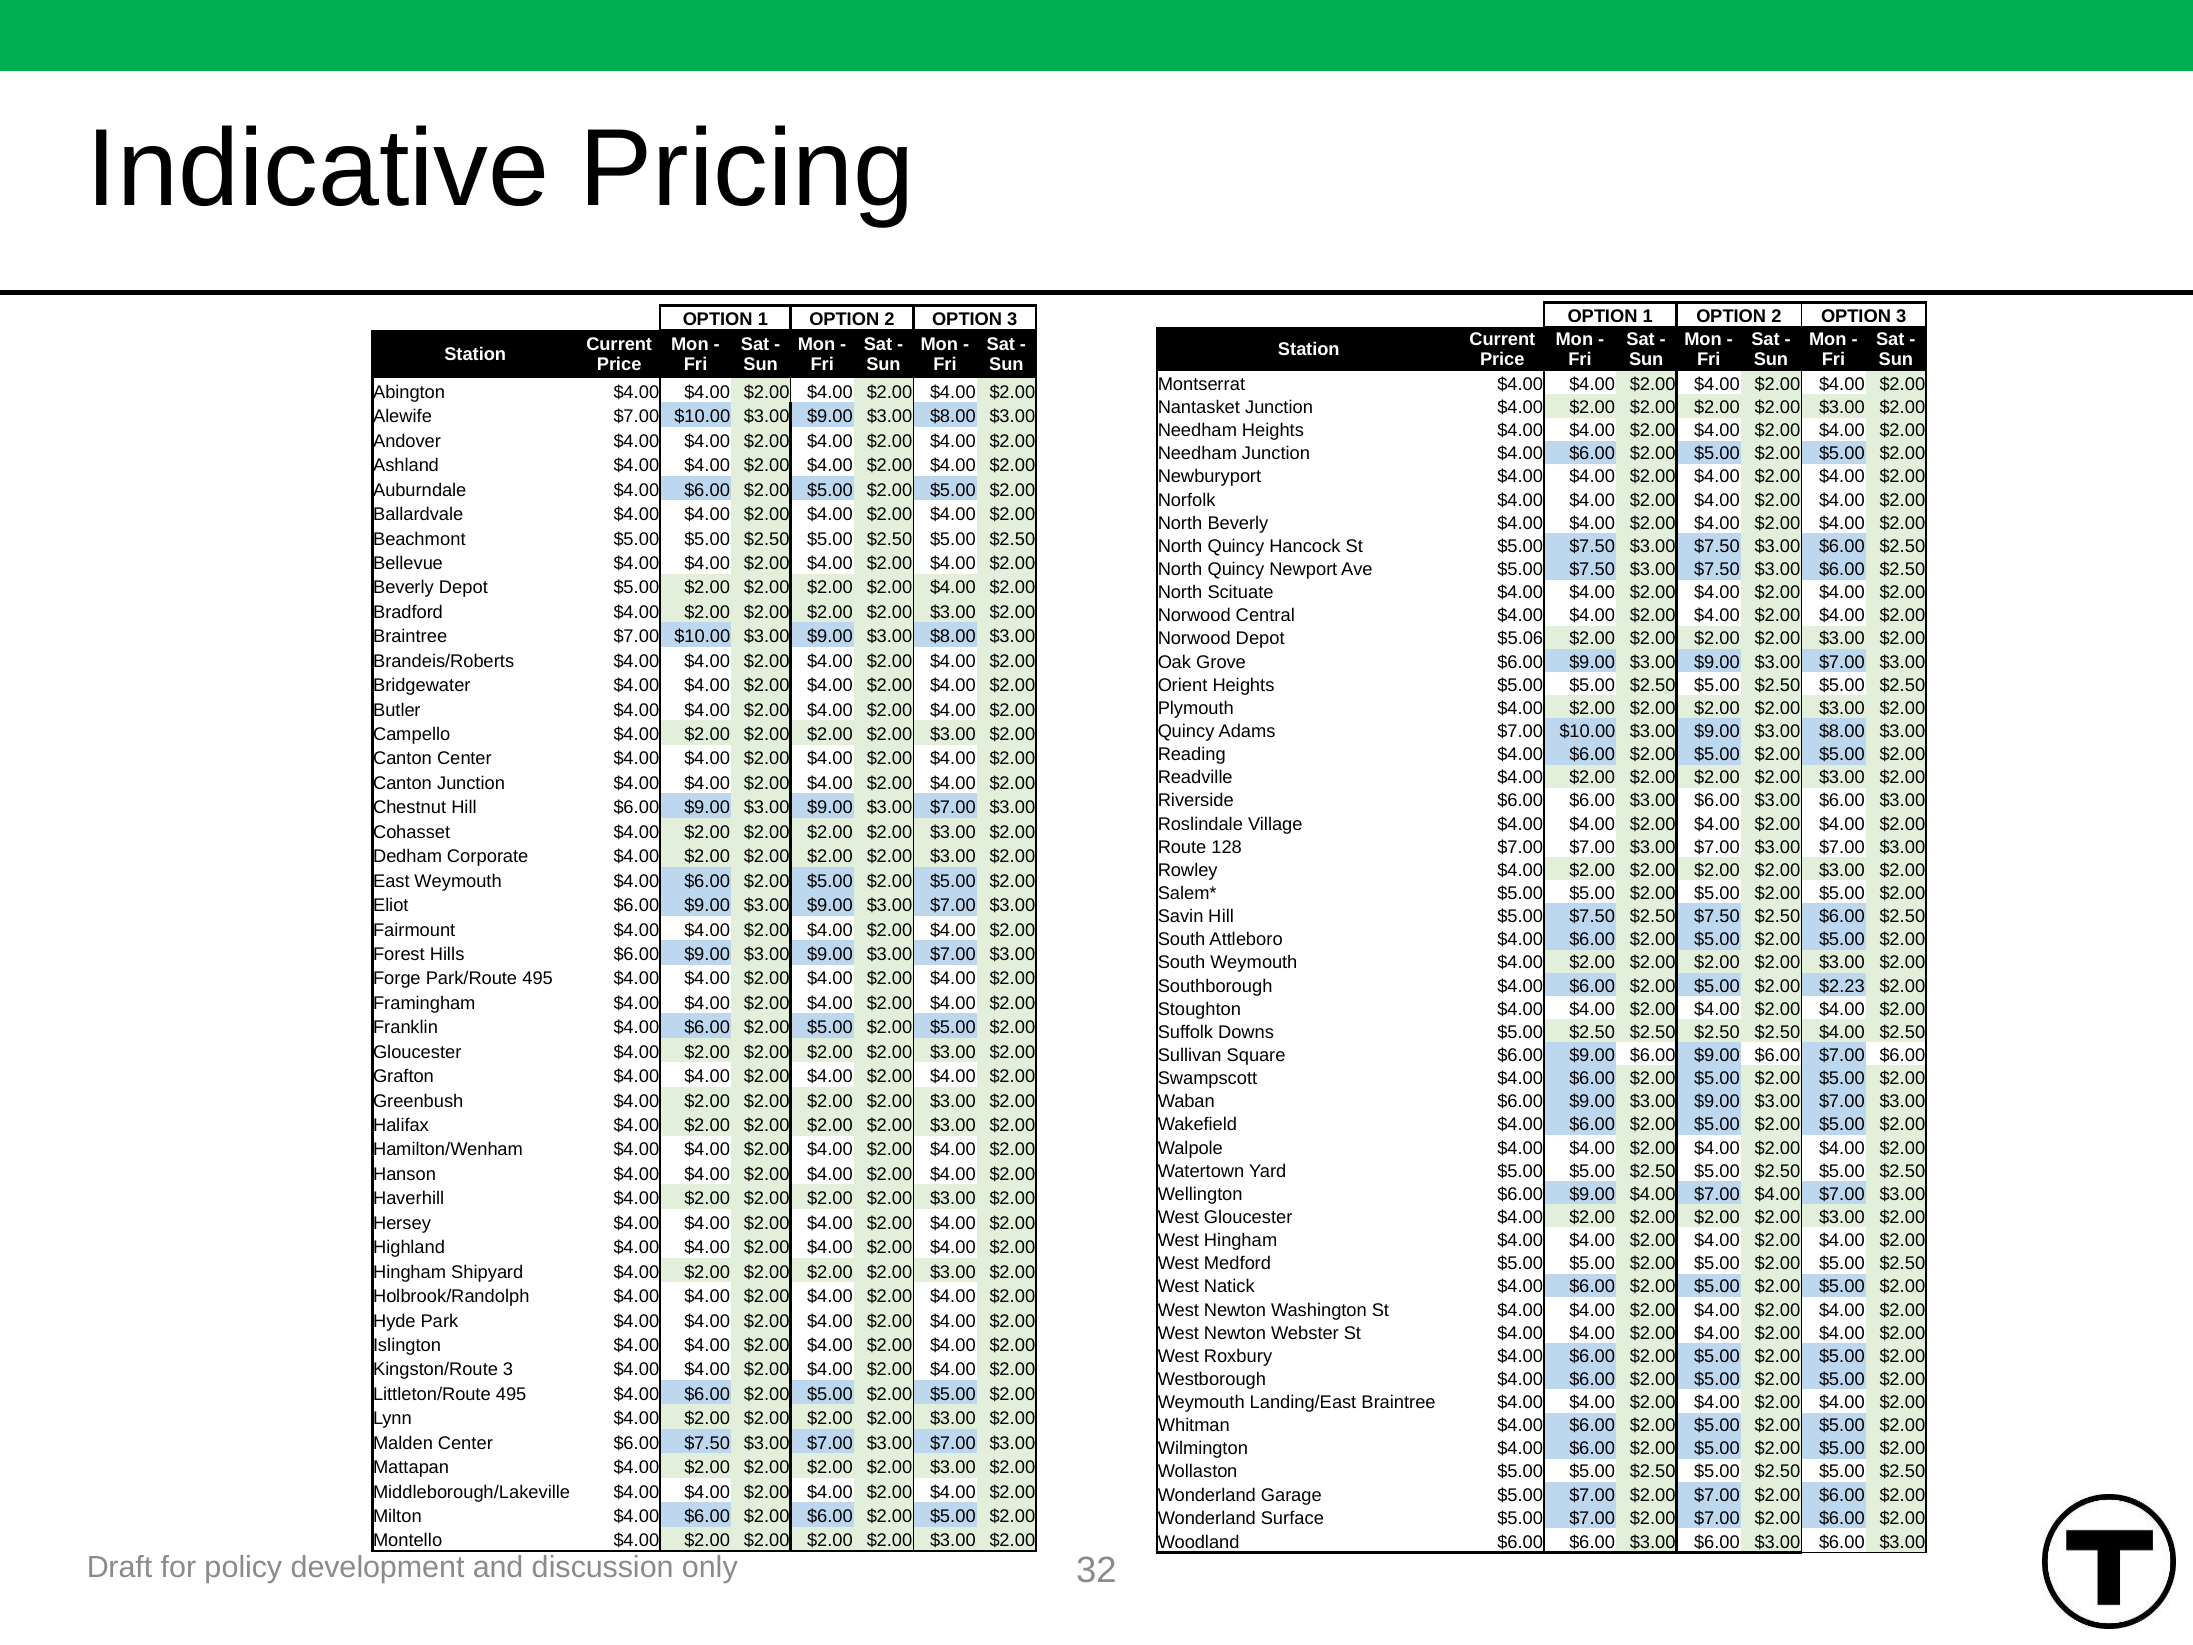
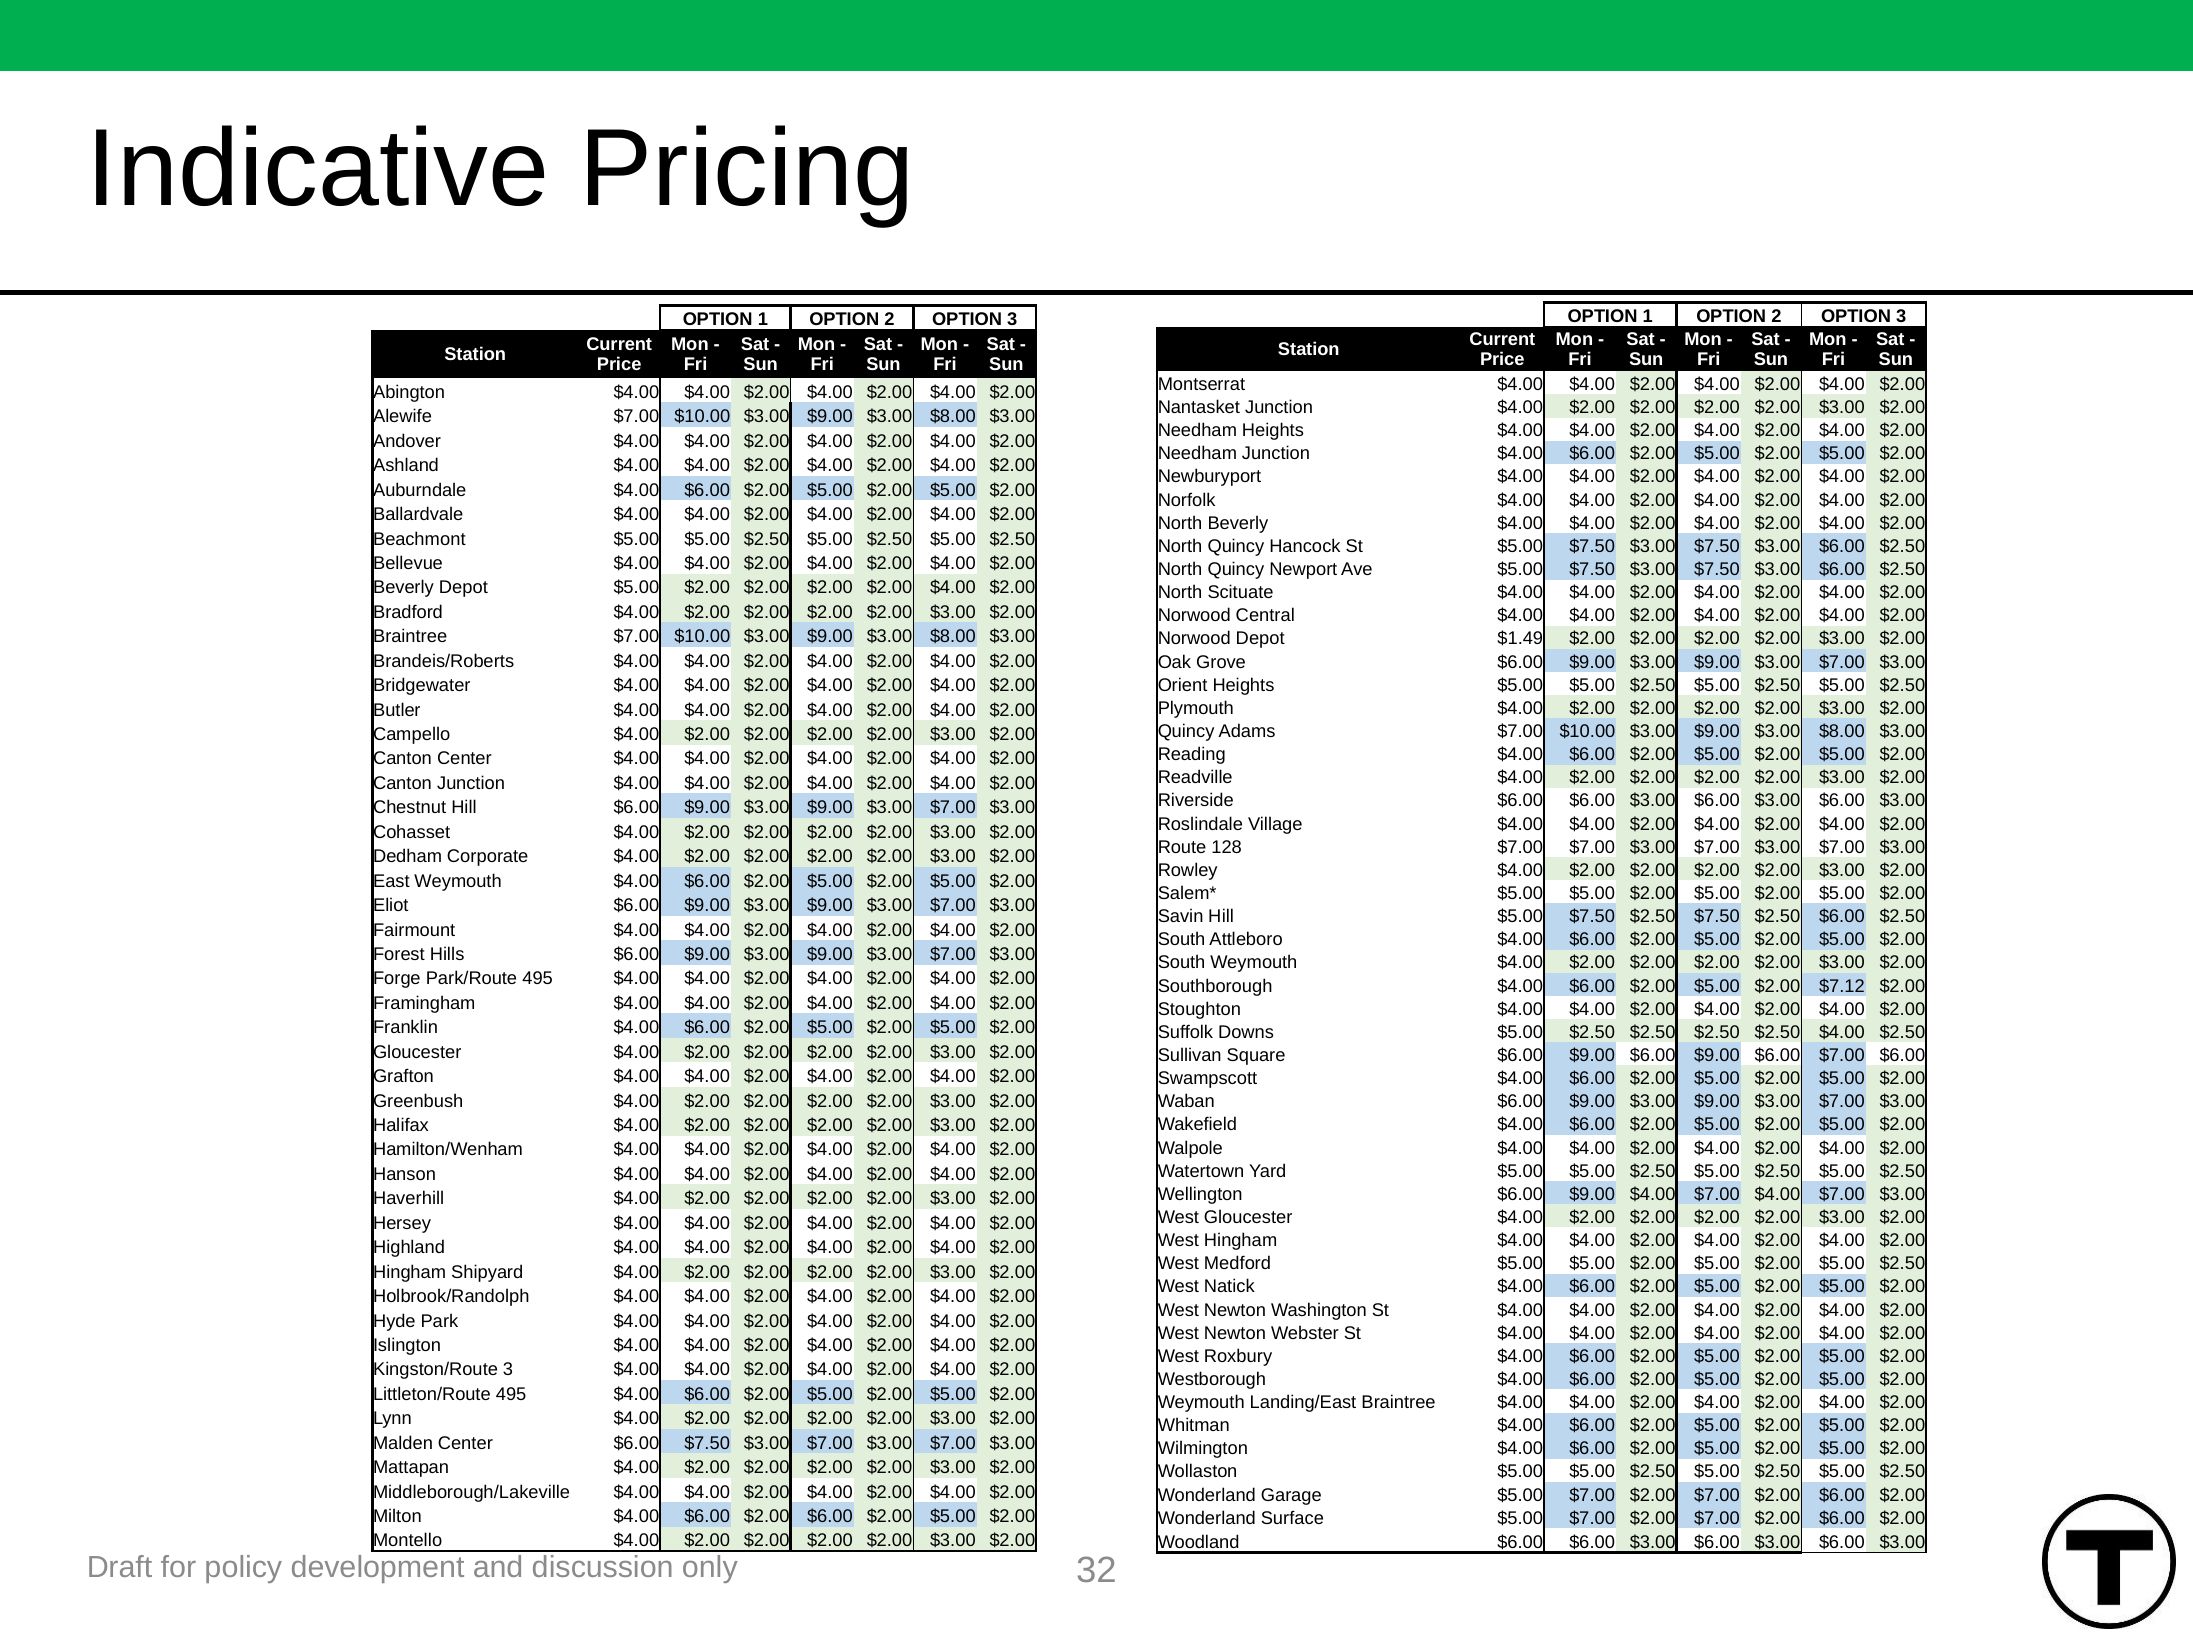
$5.06: $5.06 -> $1.49 (1520, 639)
$2.23: $2.23 -> $7.12 (1842, 986)
